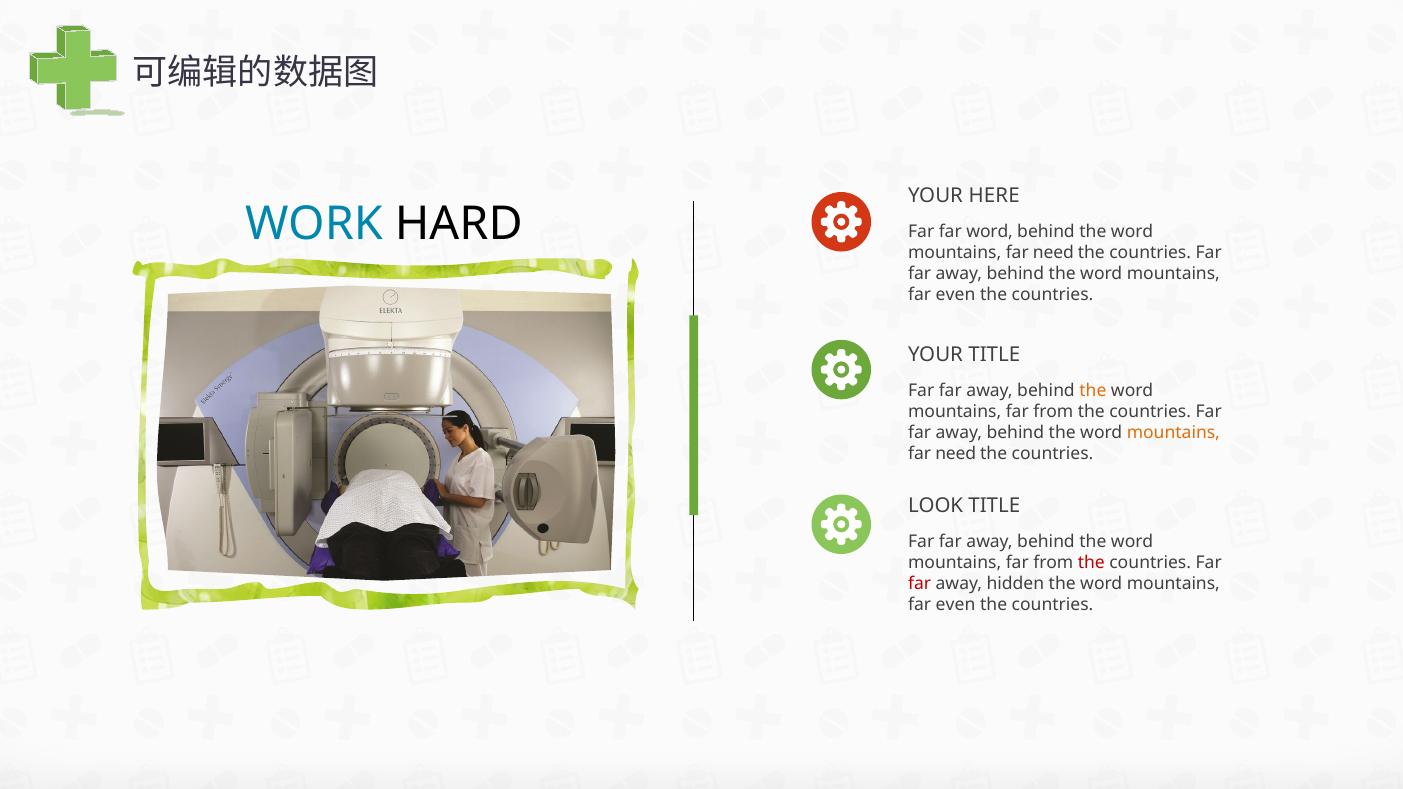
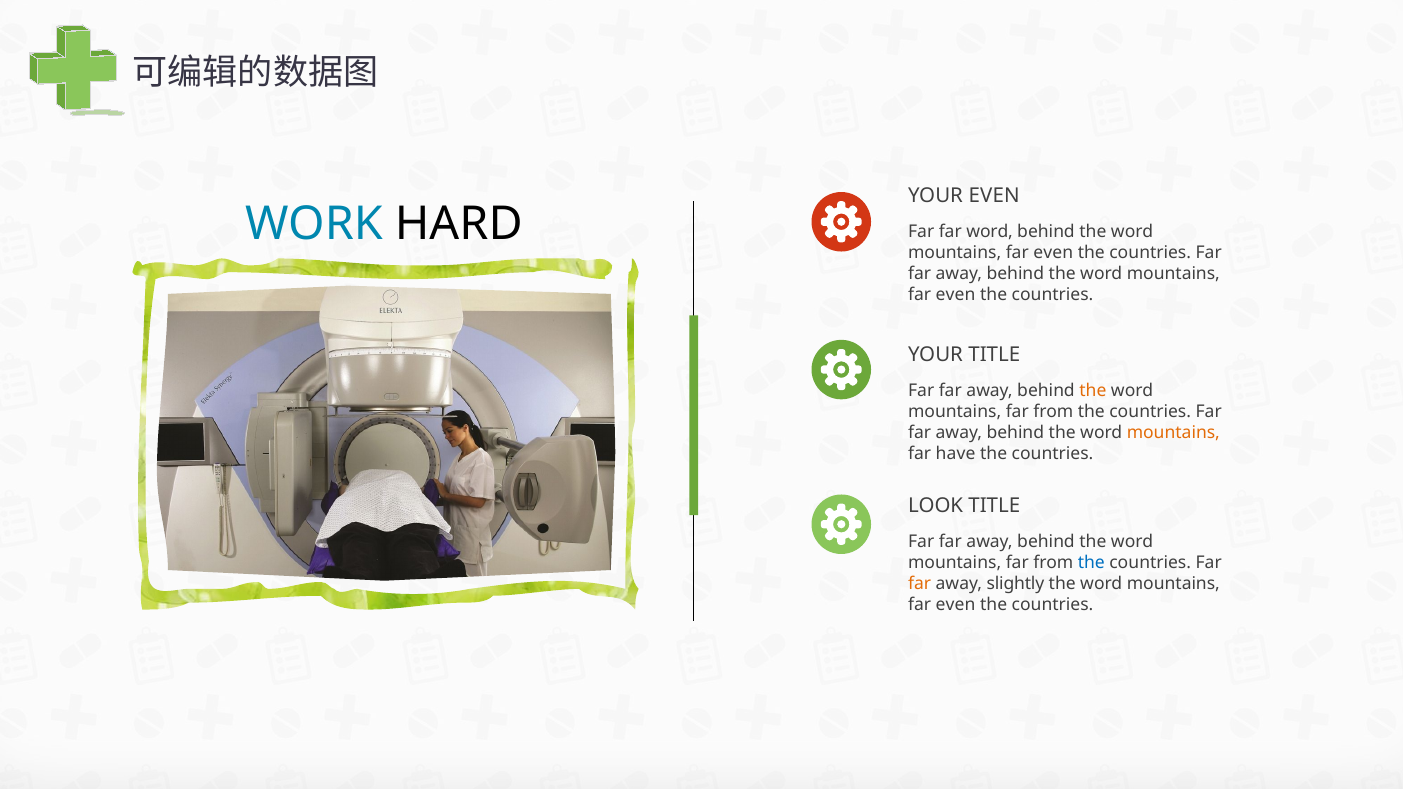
YOUR HERE: HERE -> EVEN (994, 196)
need: need -> even (1053, 253)
need: need -> have (956, 454)
the colour: red -> blue (1091, 563)
far colour: red -> orange (920, 584)
hidden: hidden -> slightly (1015, 584)
